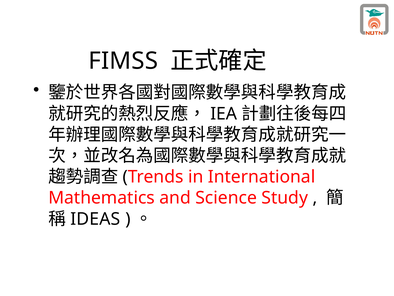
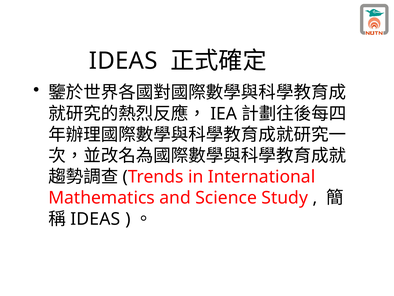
FIMSS: FIMSS -> IDEAS (123, 61)
